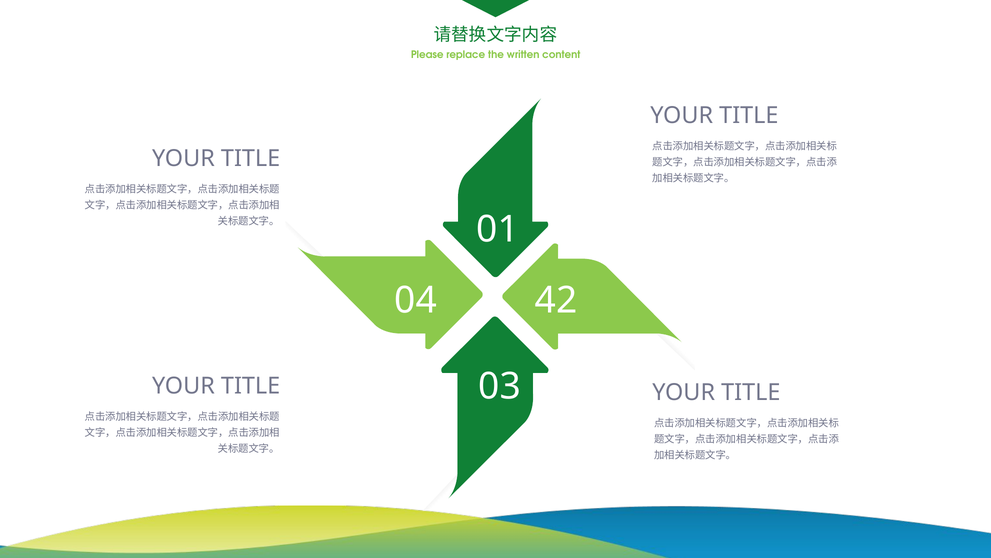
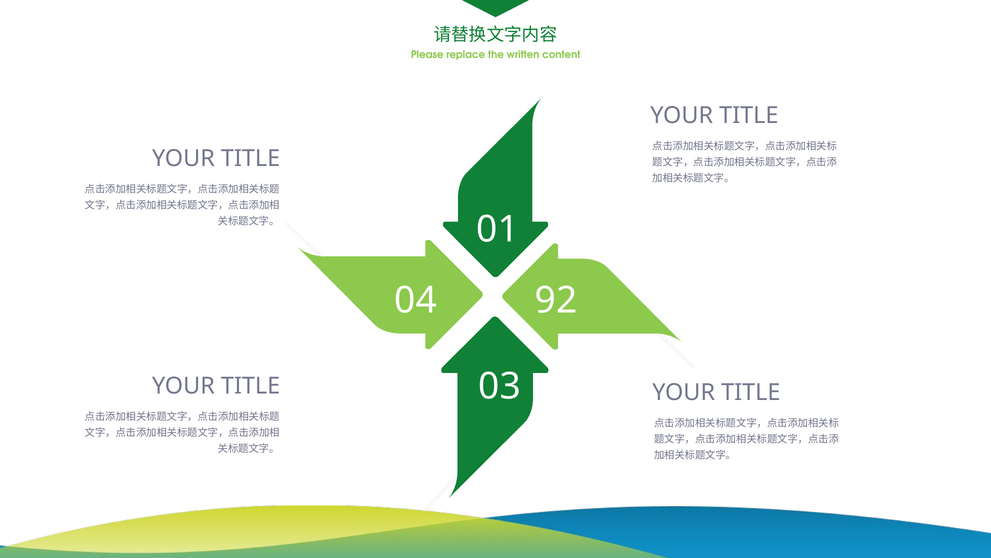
42: 42 -> 92 (556, 300)
